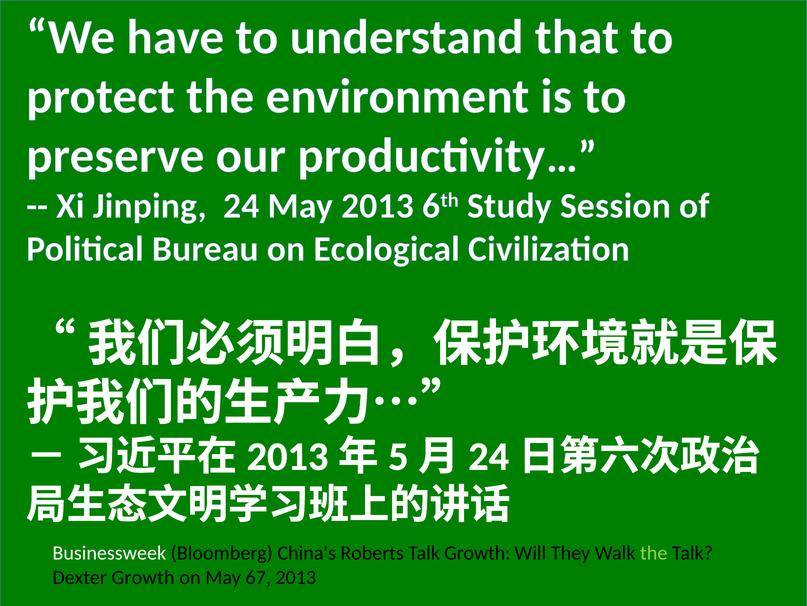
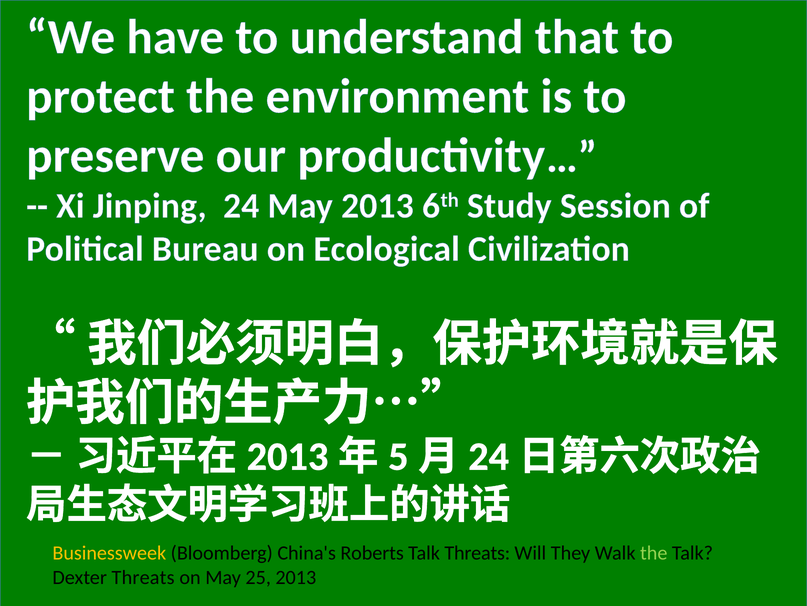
Businessweek colour: white -> yellow (109, 553)
Talk Growth: Growth -> Threats (477, 553)
Dexter Growth: Growth -> Threats (143, 577)
67: 67 -> 25 (258, 577)
